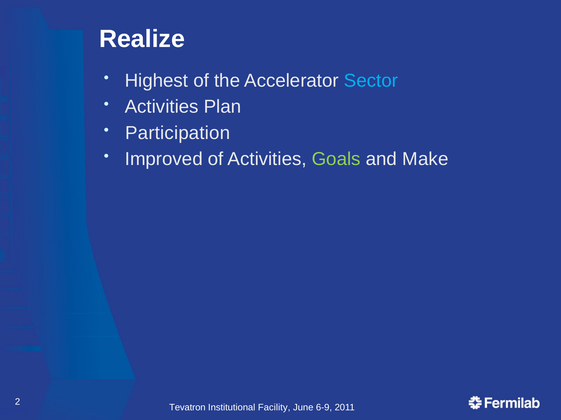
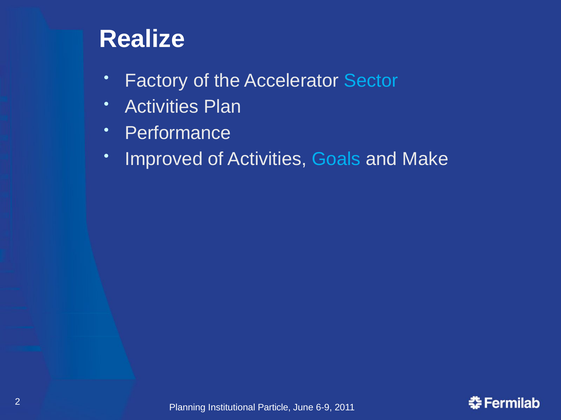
Highest: Highest -> Factory (156, 81)
Participation: Participation -> Performance (178, 133)
Goals colour: light green -> light blue (336, 159)
Tevatron: Tevatron -> Planning (187, 408)
Facility: Facility -> Particle (274, 408)
